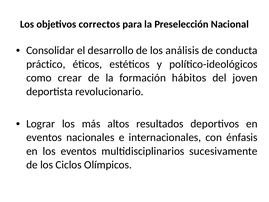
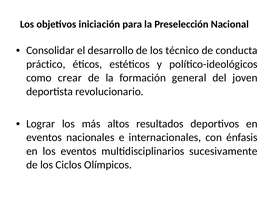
correctos: correctos -> iniciación (99, 24)
análisis: análisis -> técnico (182, 50)
hábitos: hábitos -> general (189, 78)
